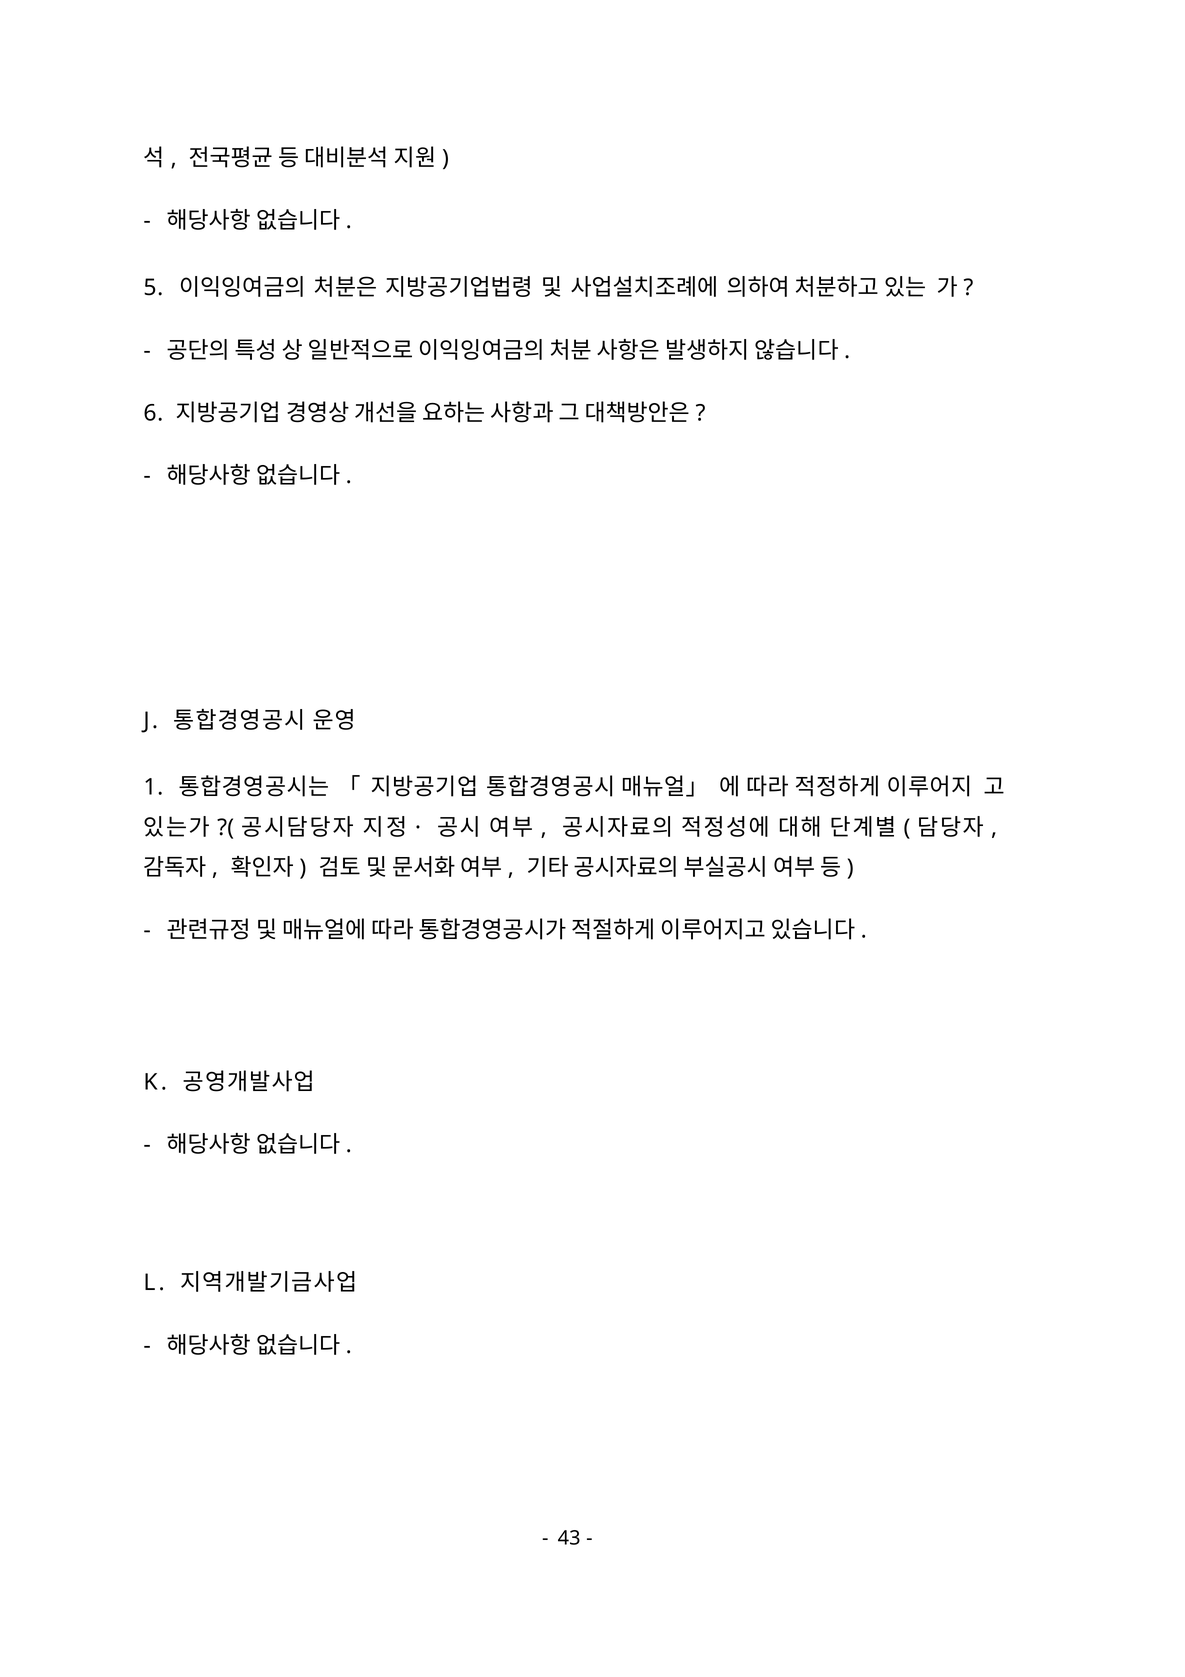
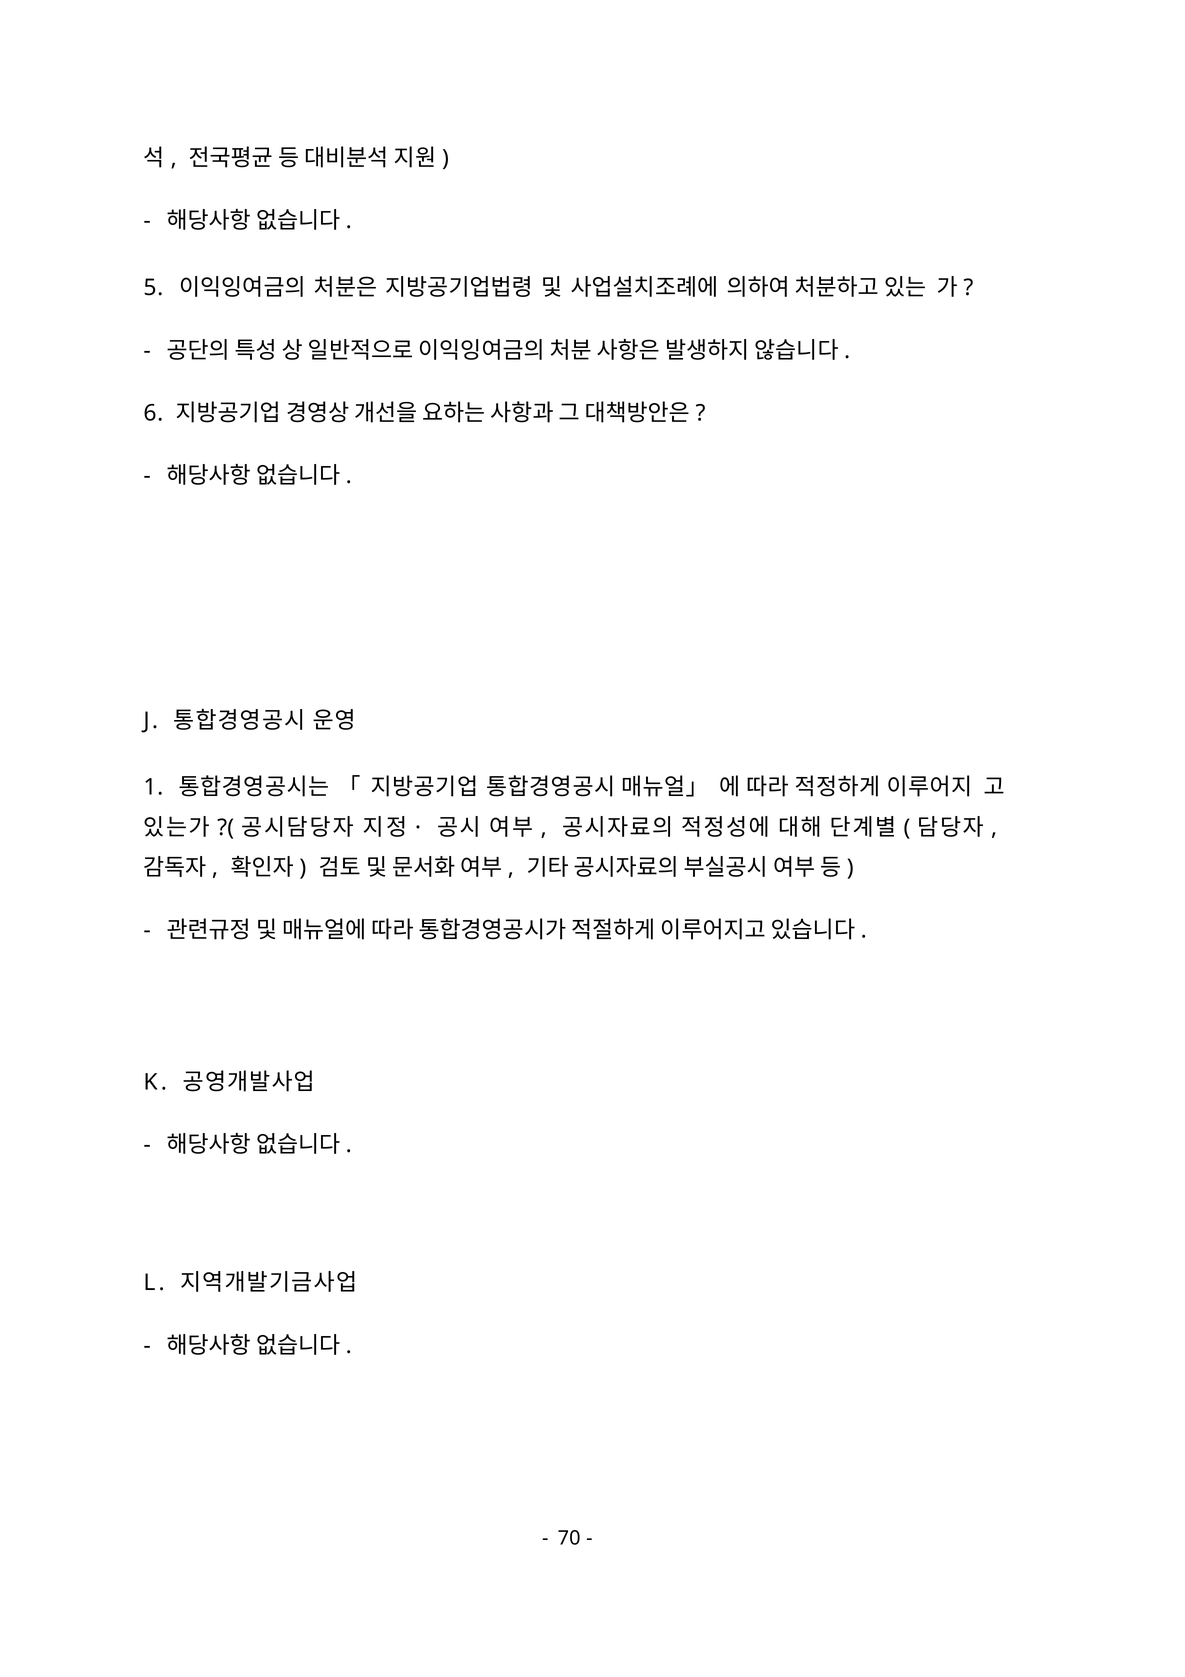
43: 43 -> 70 (569, 1538)
